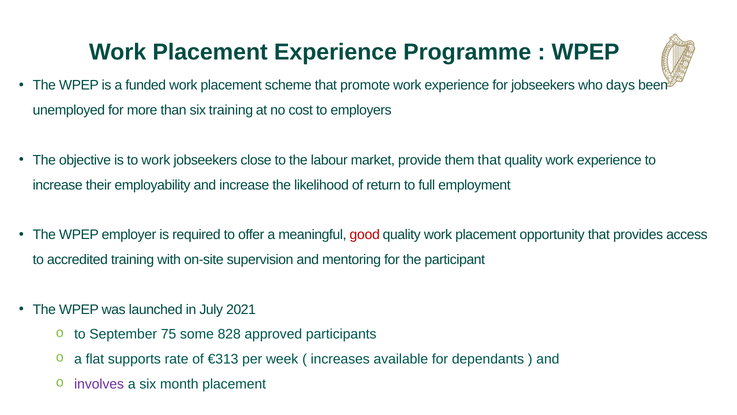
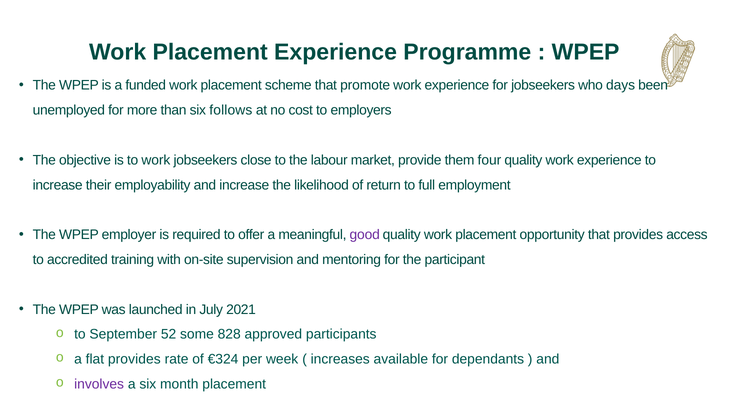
six training: training -> follows (231, 110)
them that: that -> four (489, 160)
good colour: red -> purple (365, 235)
75: 75 -> 52 (169, 334)
flat supports: supports -> provides (134, 359)
€313: €313 -> €324 (223, 359)
